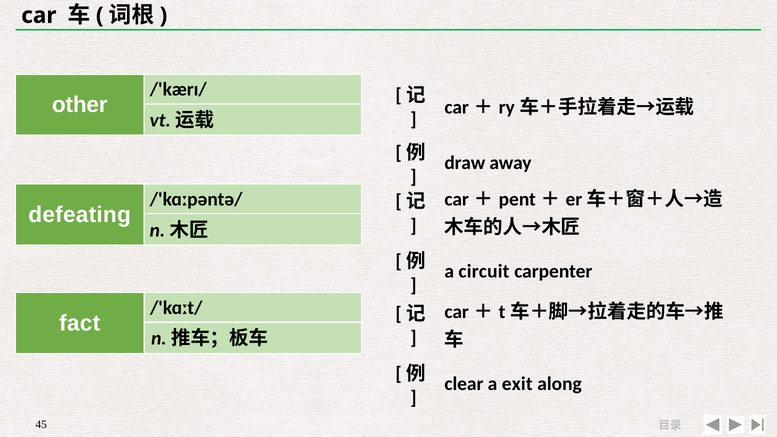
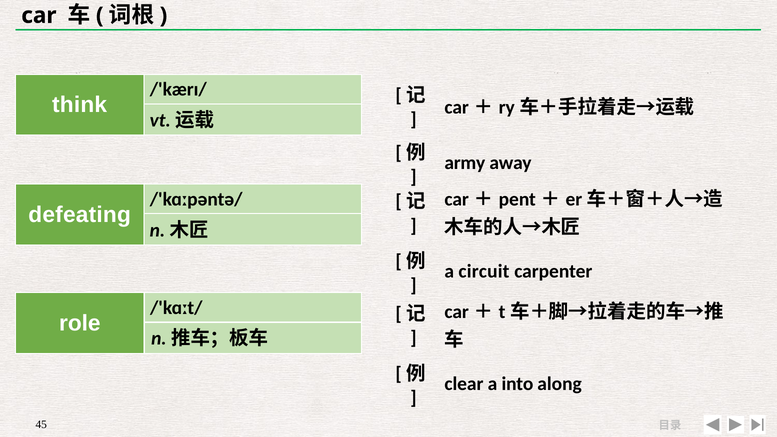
other: other -> think (80, 105)
draw: draw -> army (465, 163)
fact: fact -> role (80, 323)
exit: exit -> into (517, 384)
